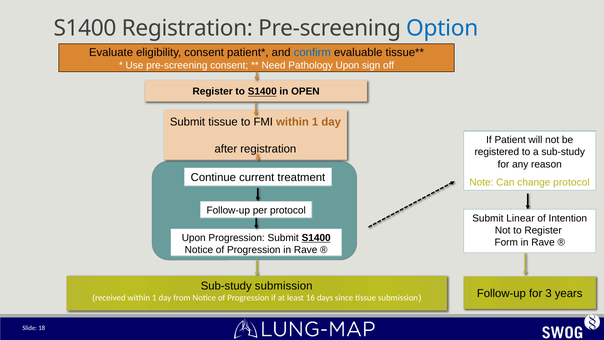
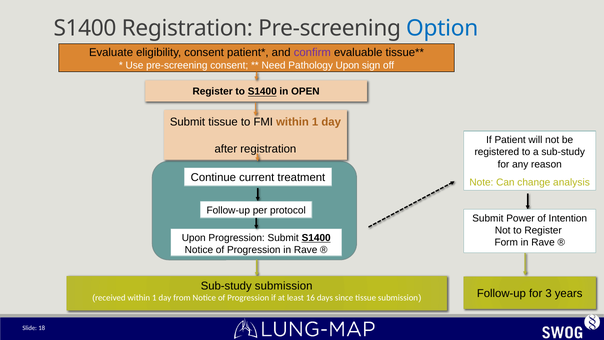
confirm colour: blue -> purple (312, 52)
change protocol: protocol -> analysis (571, 182)
Linear: Linear -> Power (520, 218)
